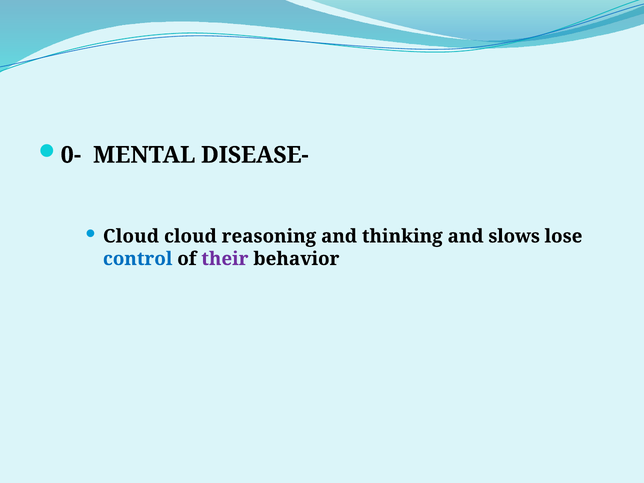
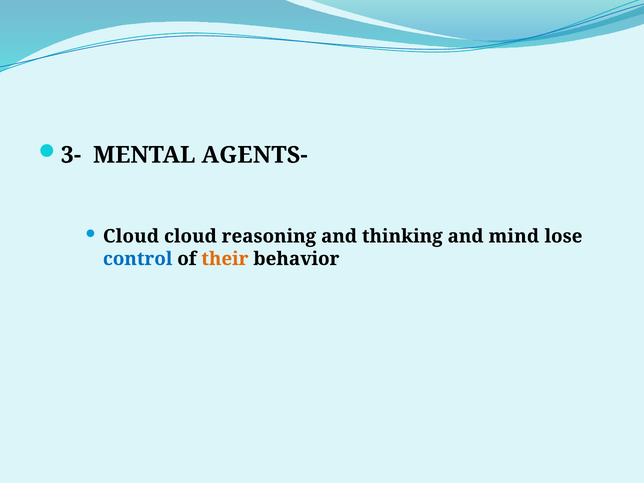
0-: 0- -> 3- (71, 155)
DISEASE-: DISEASE- -> AGENTS- (255, 155)
slows: slows -> mind (514, 236)
their colour: purple -> orange (225, 259)
